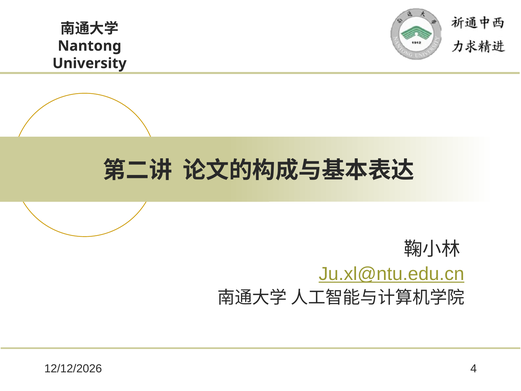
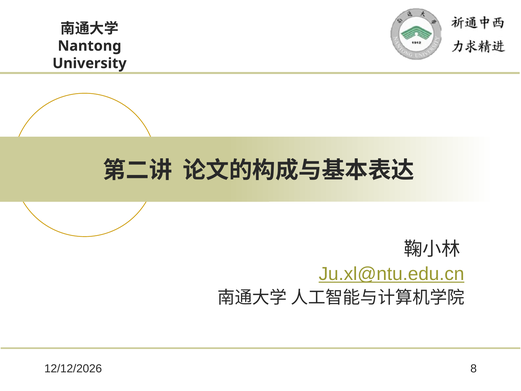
4: 4 -> 8 (474, 368)
